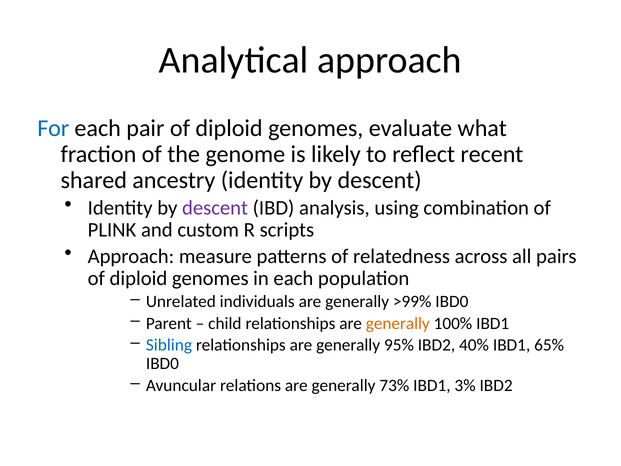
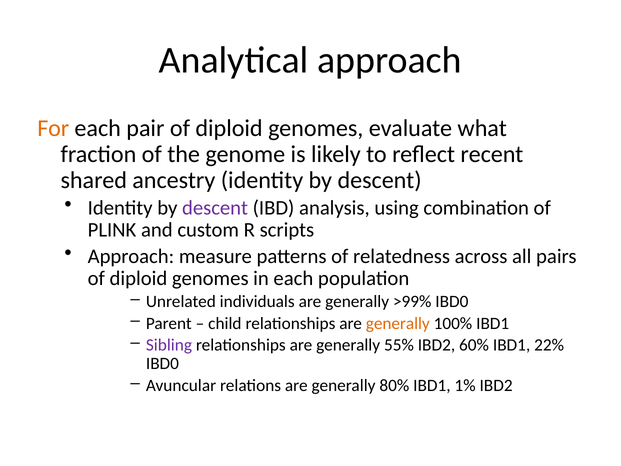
For colour: blue -> orange (53, 128)
Sibling colour: blue -> purple (169, 345)
95%: 95% -> 55% (399, 345)
40%: 40% -> 60% (474, 345)
65%: 65% -> 22% (549, 345)
73%: 73% -> 80% (394, 385)
3%: 3% -> 1% (465, 385)
